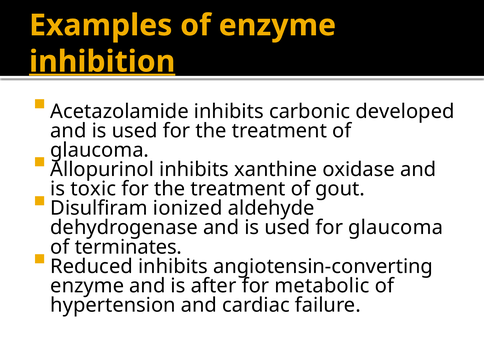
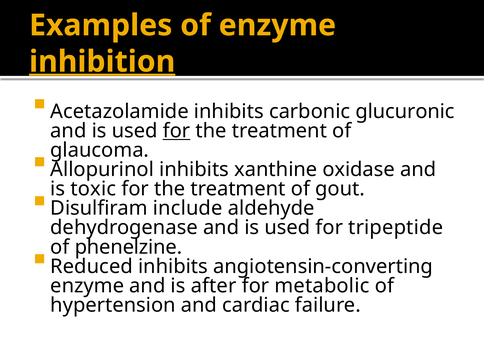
developed: developed -> glucuronic (405, 112)
for underline: none -> present (177, 131)
ionized: ionized -> include (188, 208)
for glaucoma: glaucoma -> tripeptide (396, 228)
terminates: terminates -> phenelzine (128, 247)
